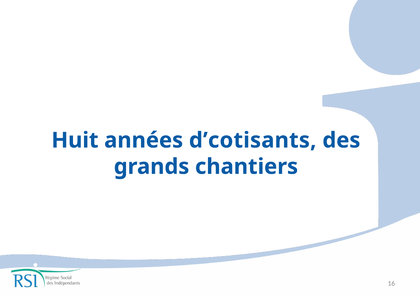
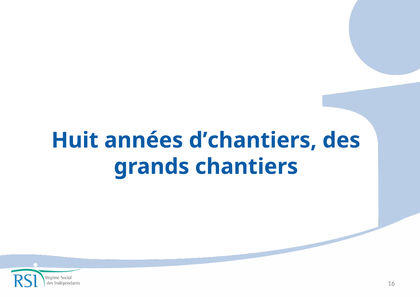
d’cotisants: d’cotisants -> d’chantiers (253, 140)
